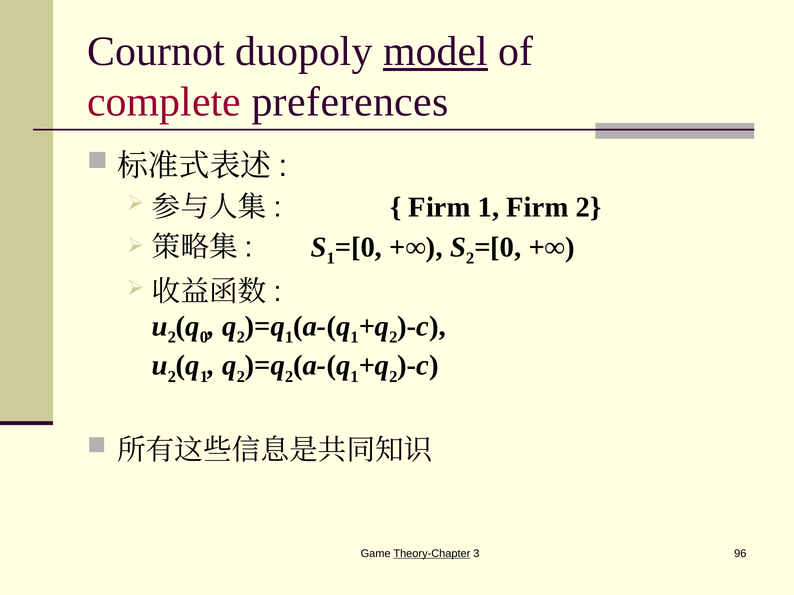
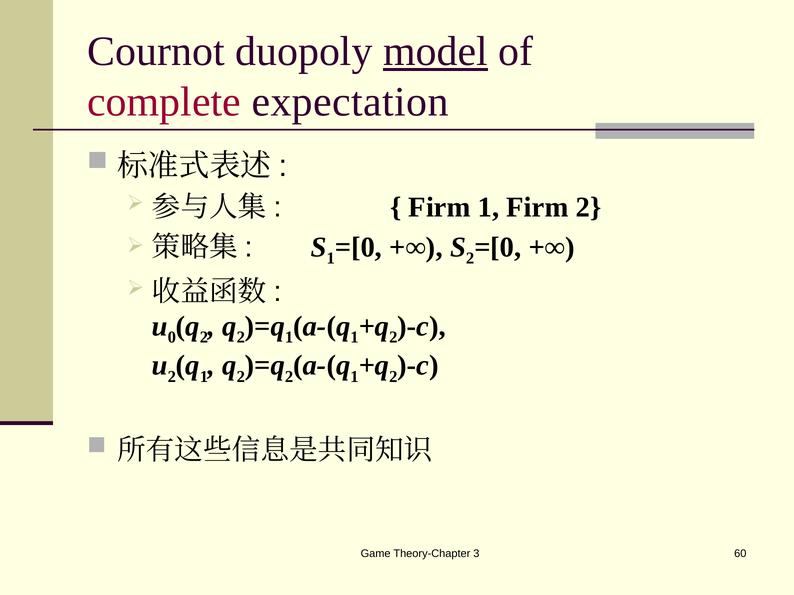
preferences: preferences -> expectation (350, 102)
2: 2 -> 0 (172, 338)
0: 0 -> 2 (204, 338)
Theory-Chapter underline: present -> none (432, 554)
96: 96 -> 60 (740, 554)
